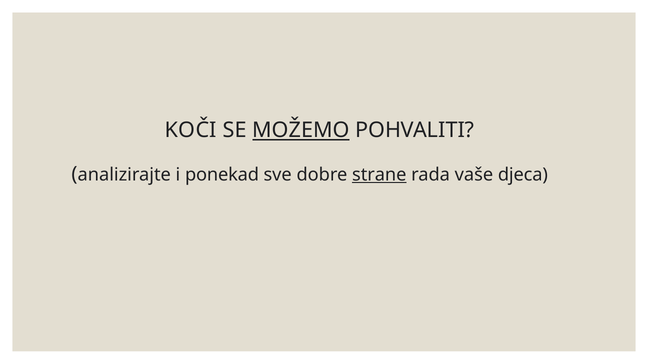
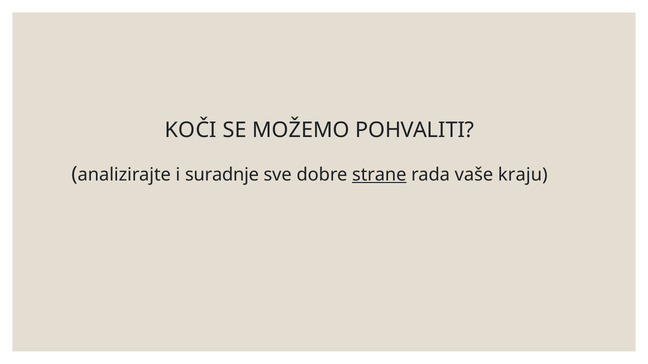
MOŽEMO underline: present -> none (301, 131)
ponekad: ponekad -> suradnje (222, 175)
djeca: djeca -> kraju (523, 175)
